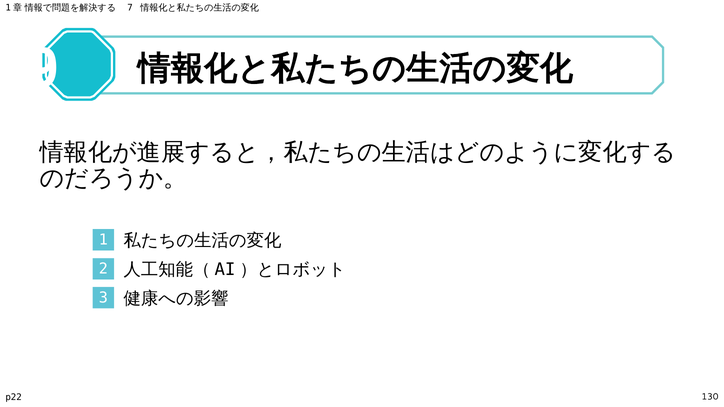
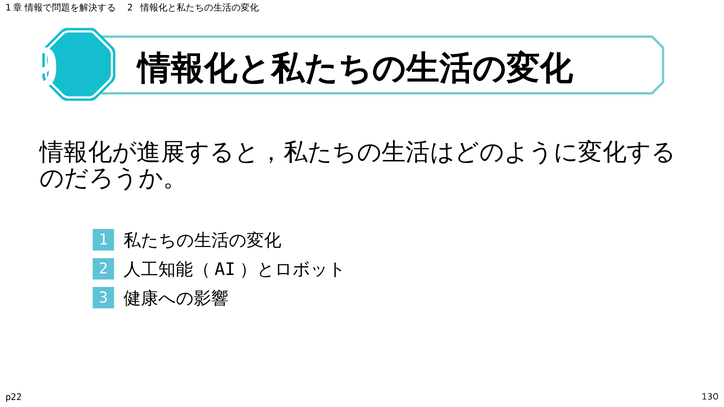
7: 7 -> 2 (130, 8)
